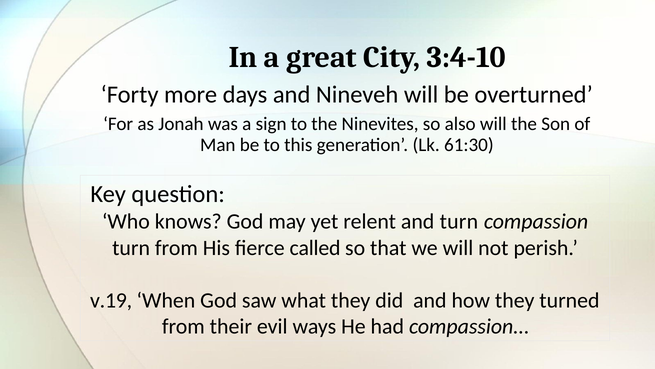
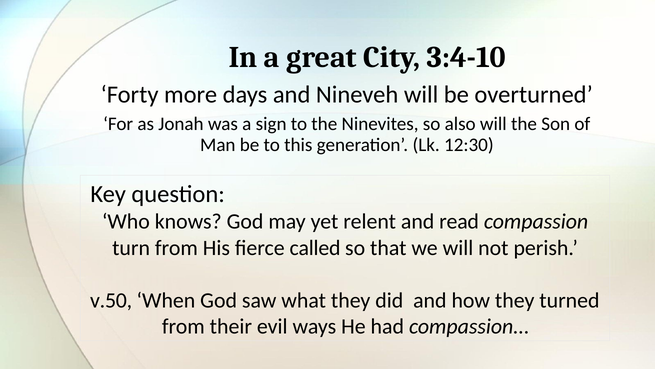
61:30: 61:30 -> 12:30 (469, 145)
and turn: turn -> read (459, 221)
v.19: v.19 -> v.50 (111, 300)
